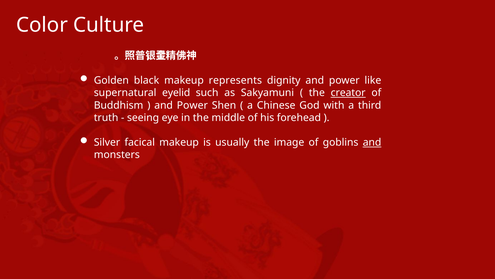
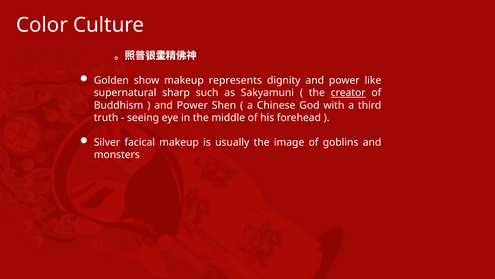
black: black -> show (147, 80)
eyelid: eyelid -> sharp (176, 93)
and underline: present -> none (372, 142)
